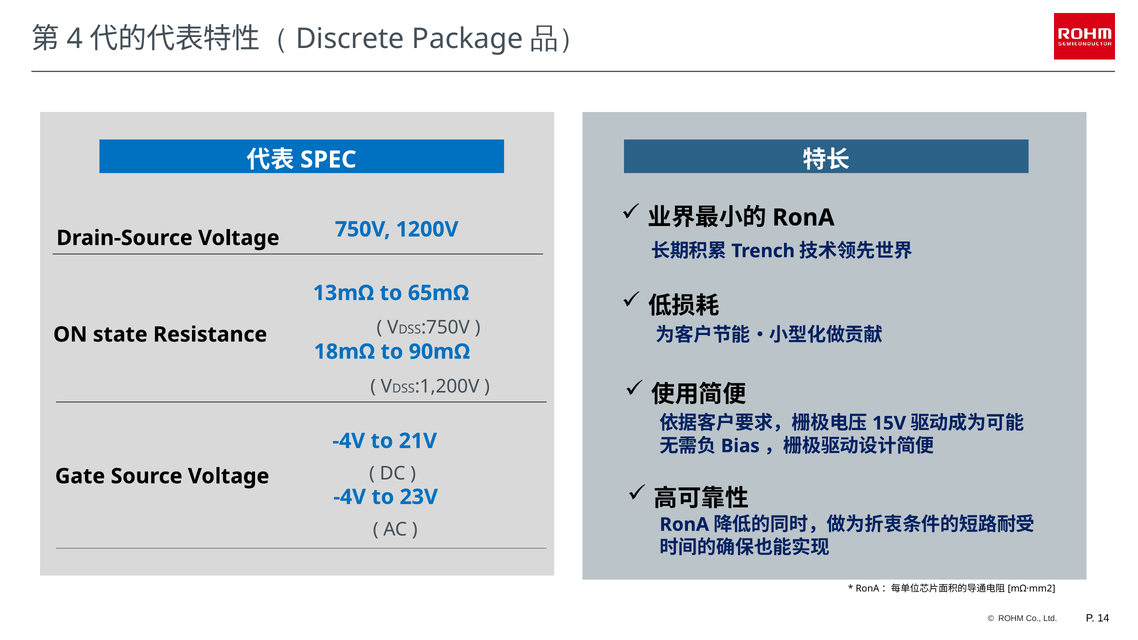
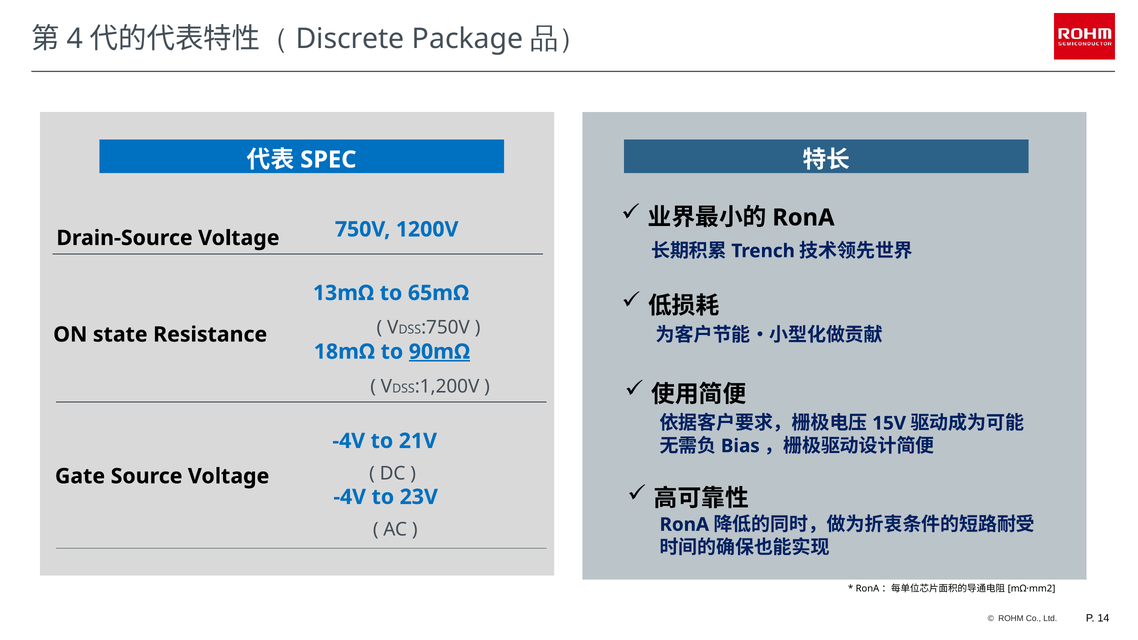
90mΩ underline: none -> present (439, 352)
